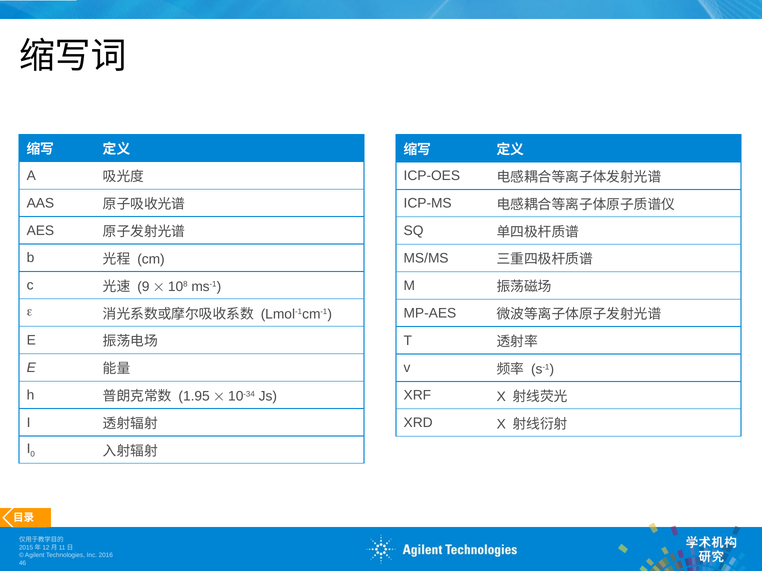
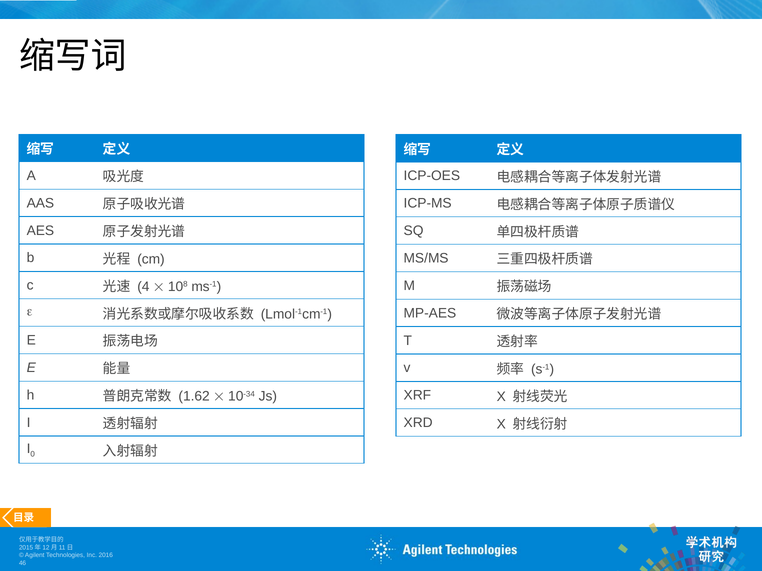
9: 9 -> 4 (143, 287)
1.95: 1.95 -> 1.62 (194, 397)
